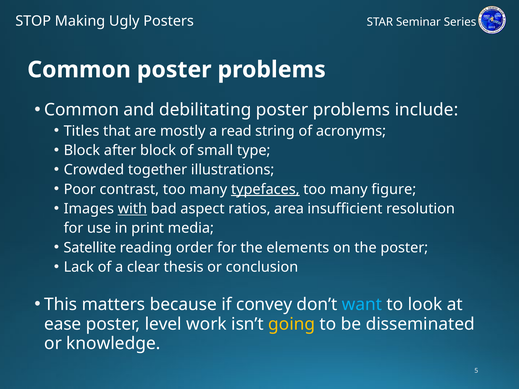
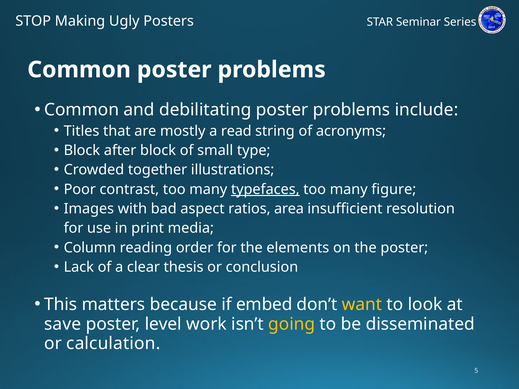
with underline: present -> none (132, 209)
Satellite: Satellite -> Column (90, 248)
convey: convey -> embed (264, 305)
want colour: light blue -> yellow (362, 305)
ease: ease -> save (63, 324)
knowledge: knowledge -> calculation (113, 344)
